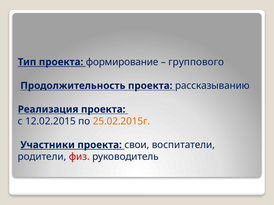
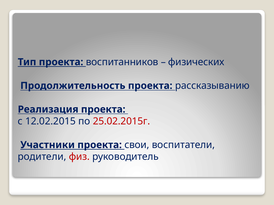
формирование: формирование -> воспитанников (122, 62)
группового: группового -> физических (196, 62)
25.02.2015г colour: orange -> red (121, 121)
